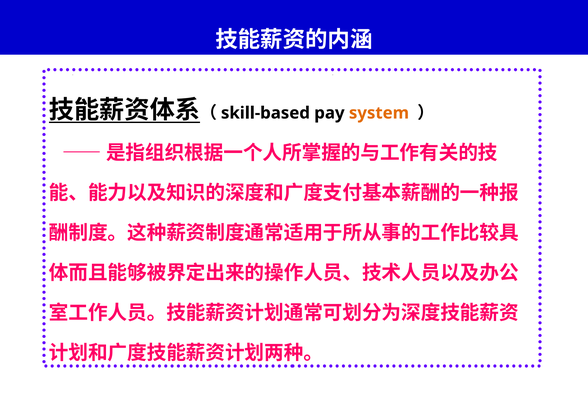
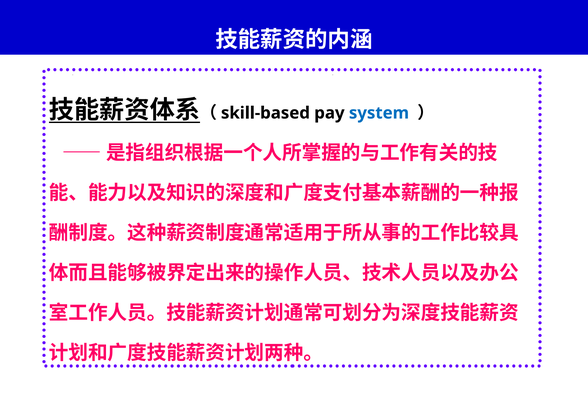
system colour: orange -> blue (379, 113)
